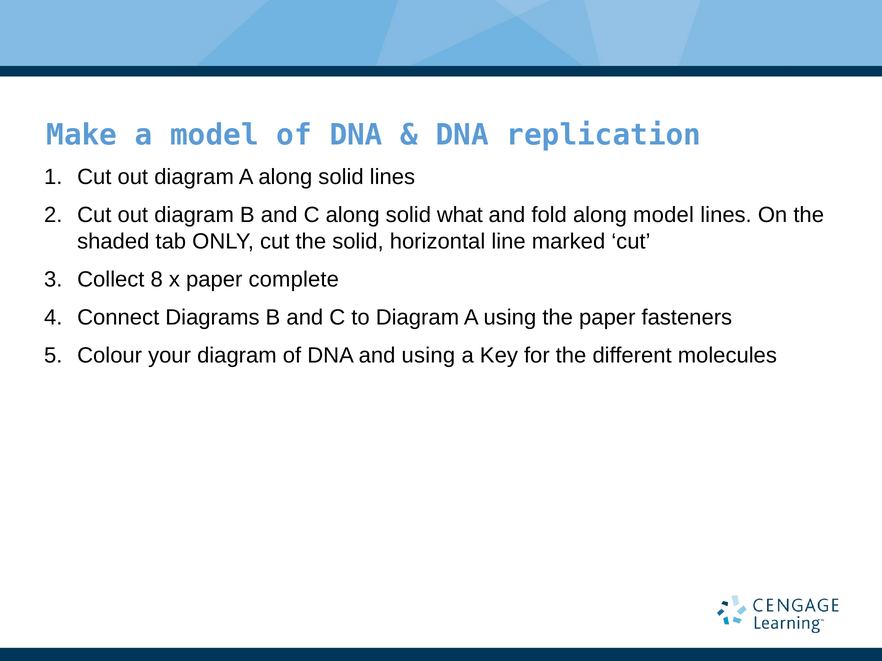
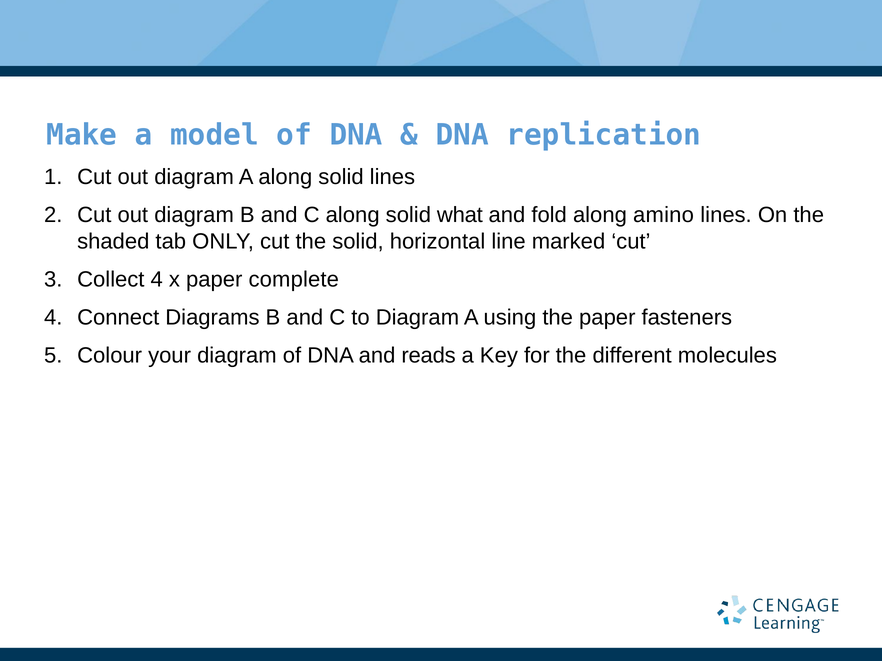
along model: model -> amino (664, 215)
Collect 8: 8 -> 4 (157, 280)
and using: using -> reads (429, 356)
